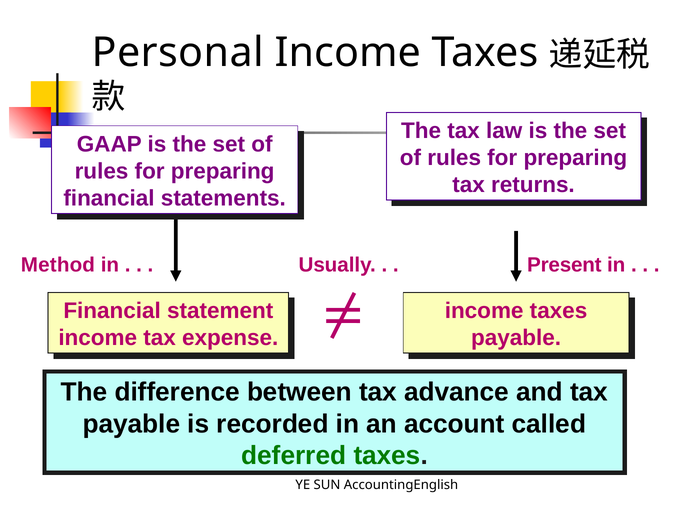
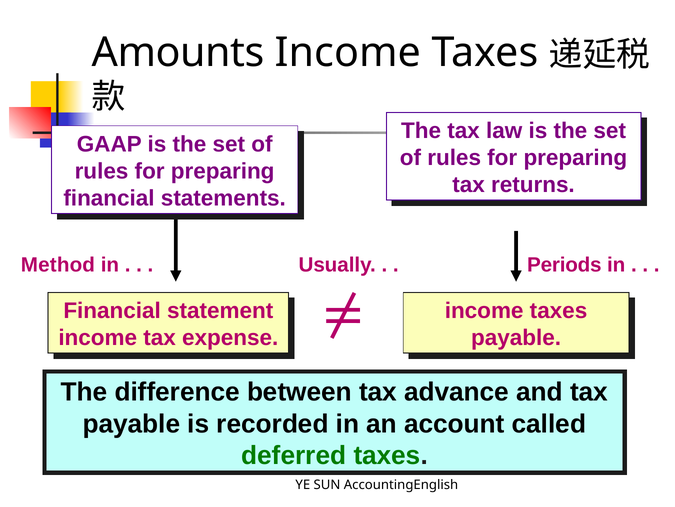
Personal: Personal -> Amounts (178, 52)
Present: Present -> Periods (564, 265)
